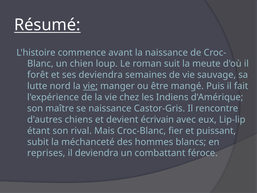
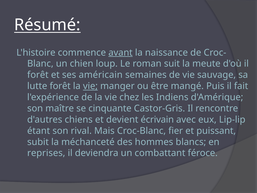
avant underline: none -> present (120, 52)
ses deviendra: deviendra -> américain (101, 75)
lutte nord: nord -> forêt (60, 86)
se naissance: naissance -> cinquante (110, 108)
